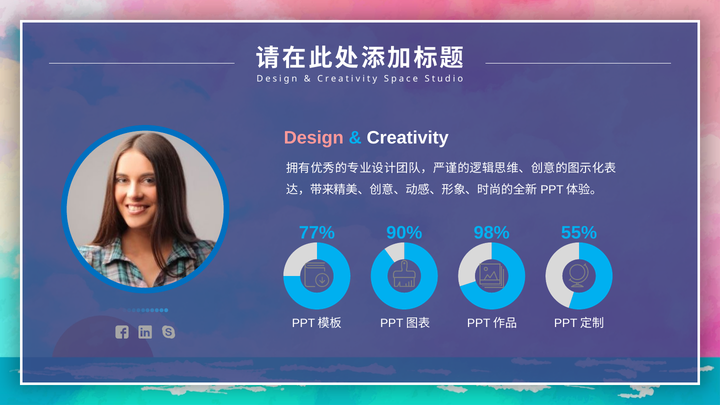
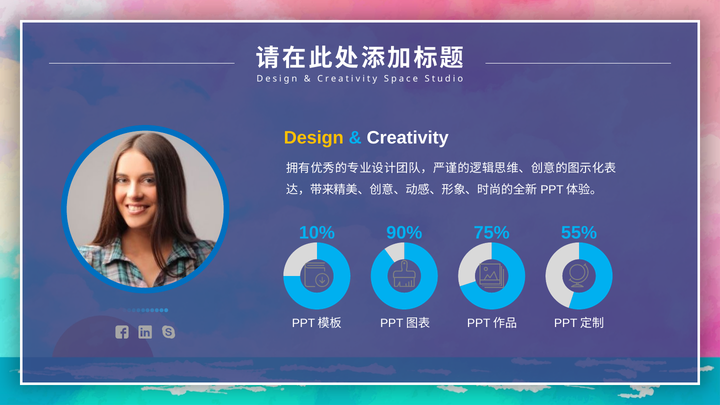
Design colour: pink -> yellow (314, 138)
77%: 77% -> 10% (317, 233)
98%: 98% -> 75% (492, 233)
